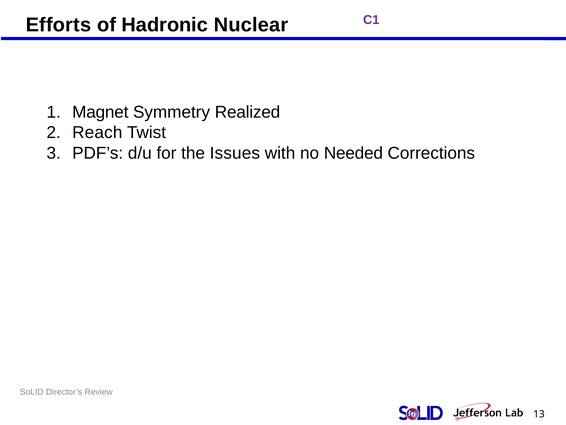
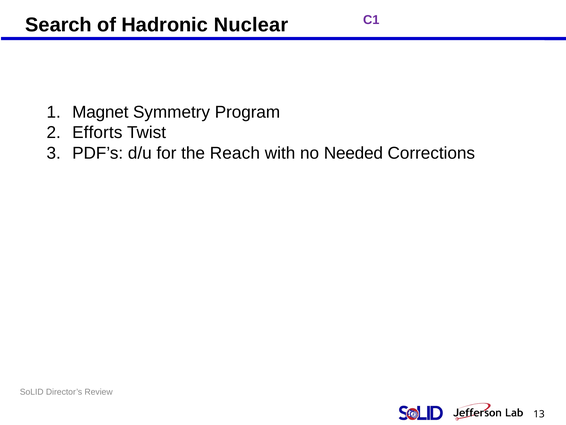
Efforts: Efforts -> Search (59, 25)
Realized: Realized -> Program (247, 112)
Reach: Reach -> Efforts (97, 133)
Issues: Issues -> Reach (235, 153)
